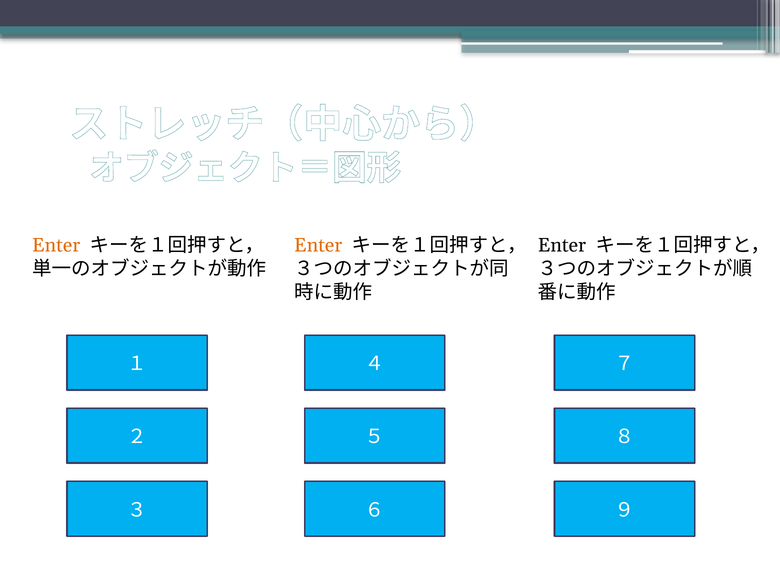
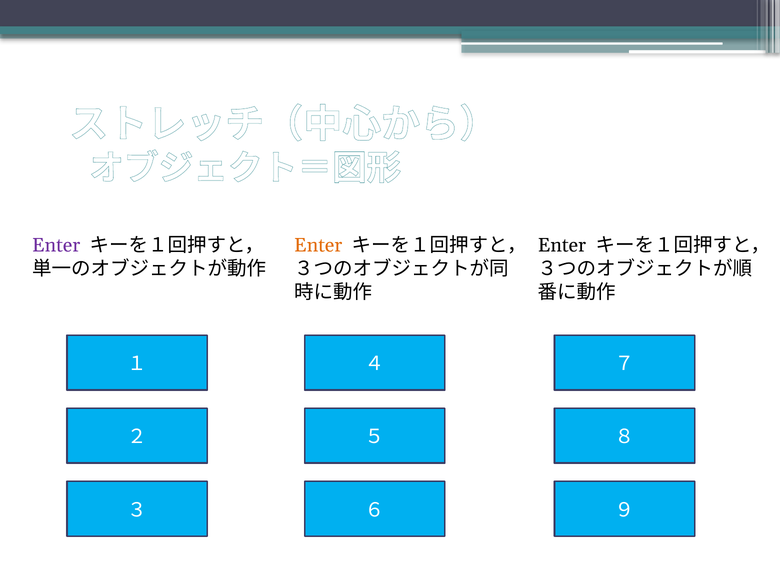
Enter colour: orange -> purple (56, 245)
